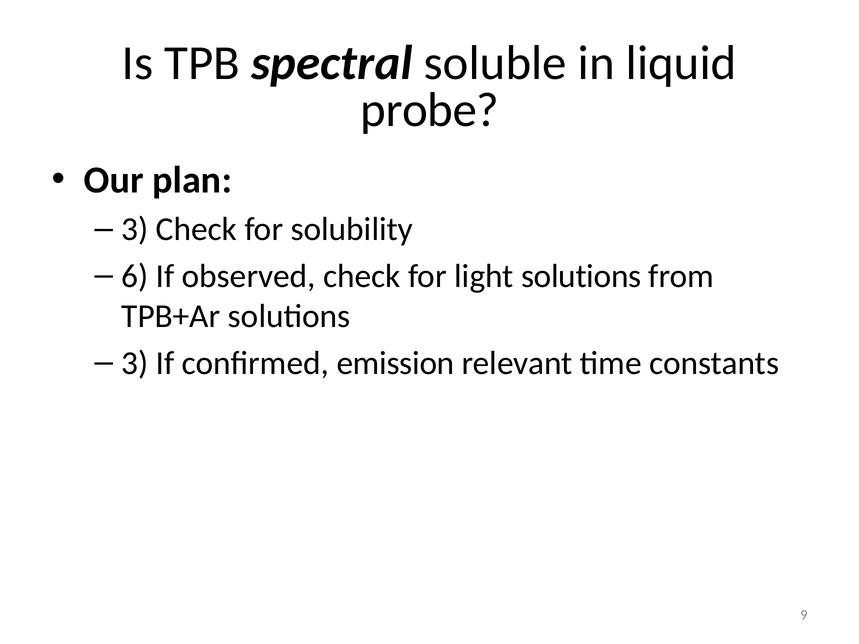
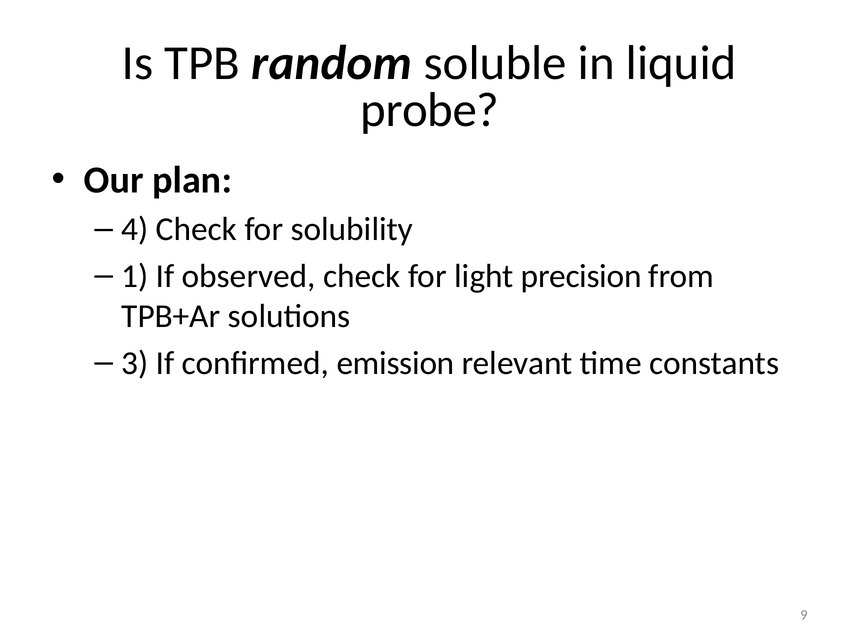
spectral: spectral -> random (332, 63)
3: 3 -> 4 (135, 230)
6: 6 -> 1 (135, 276)
light solutions: solutions -> precision (581, 276)
